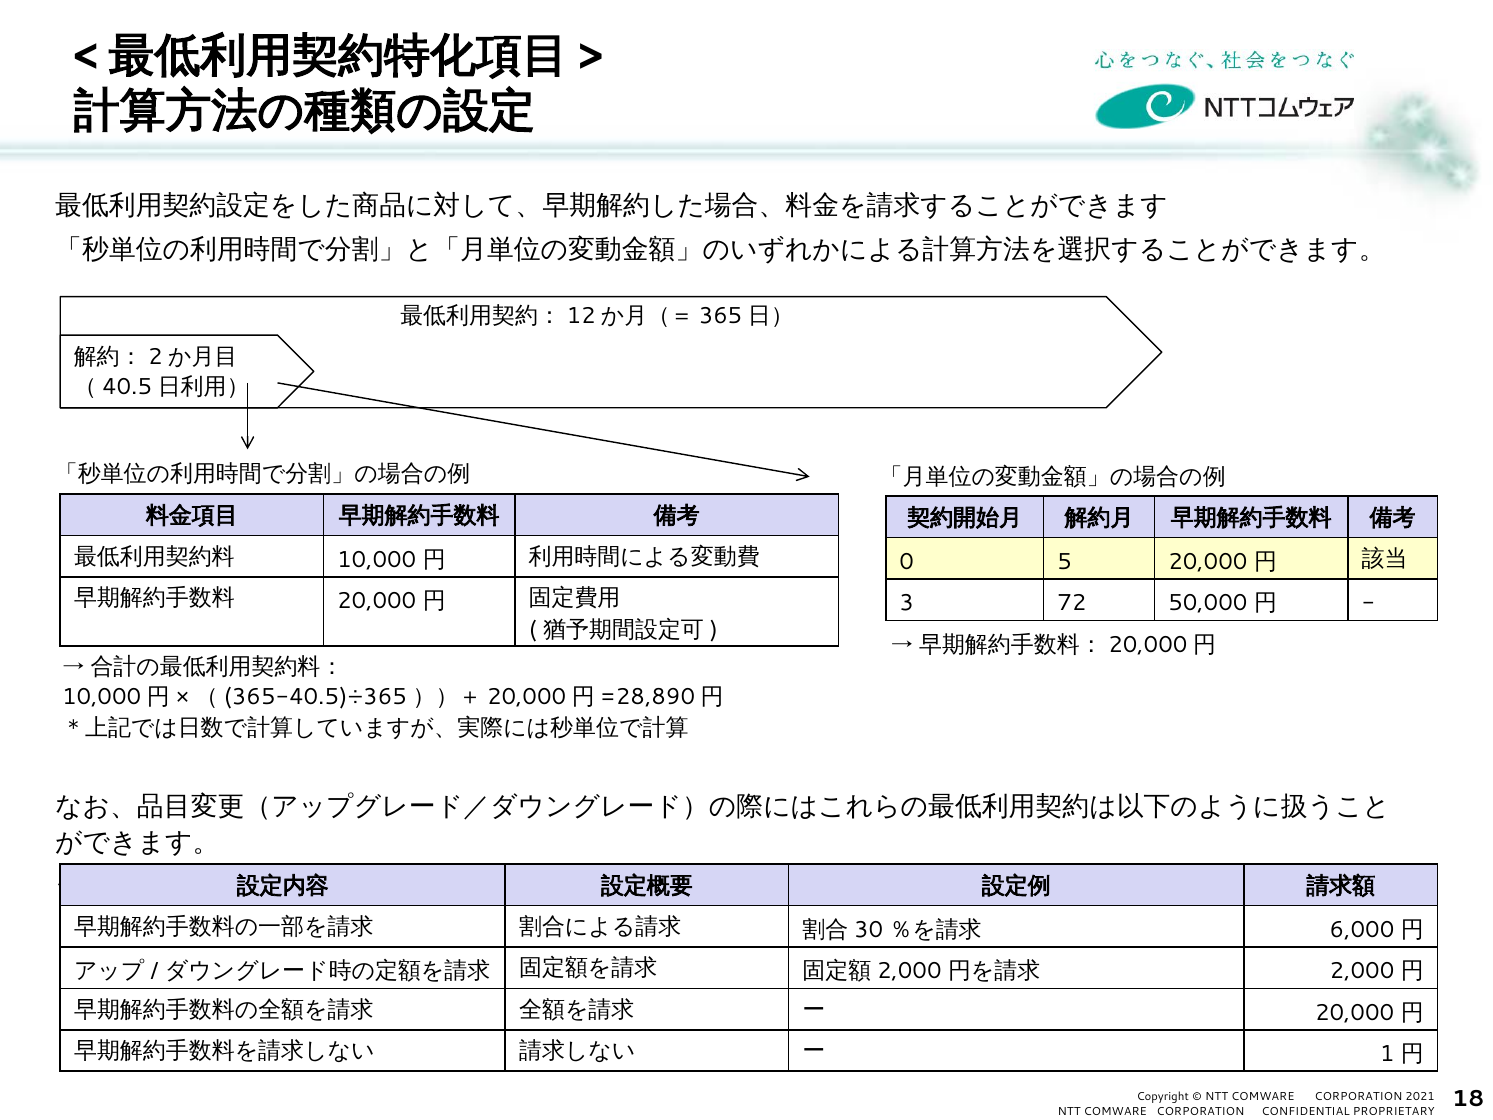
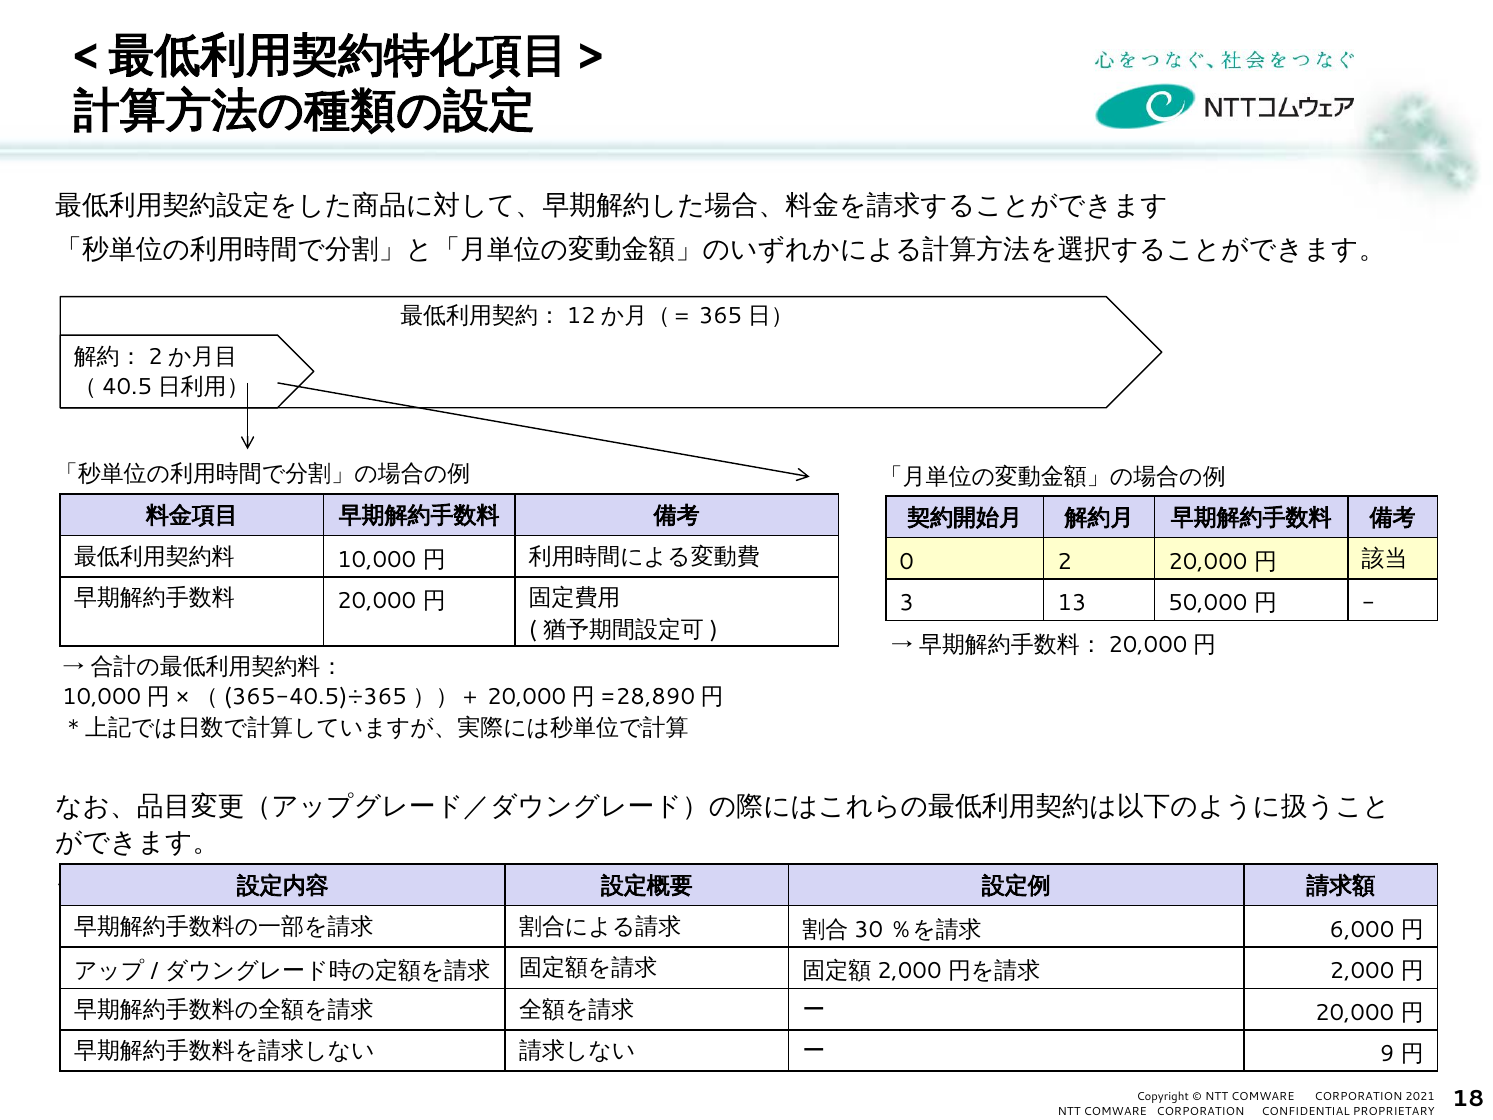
5: 5 -> 2 (1065, 562)
72: 72 -> 13 (1072, 603)
1: 1 -> 9 (1387, 1054)
